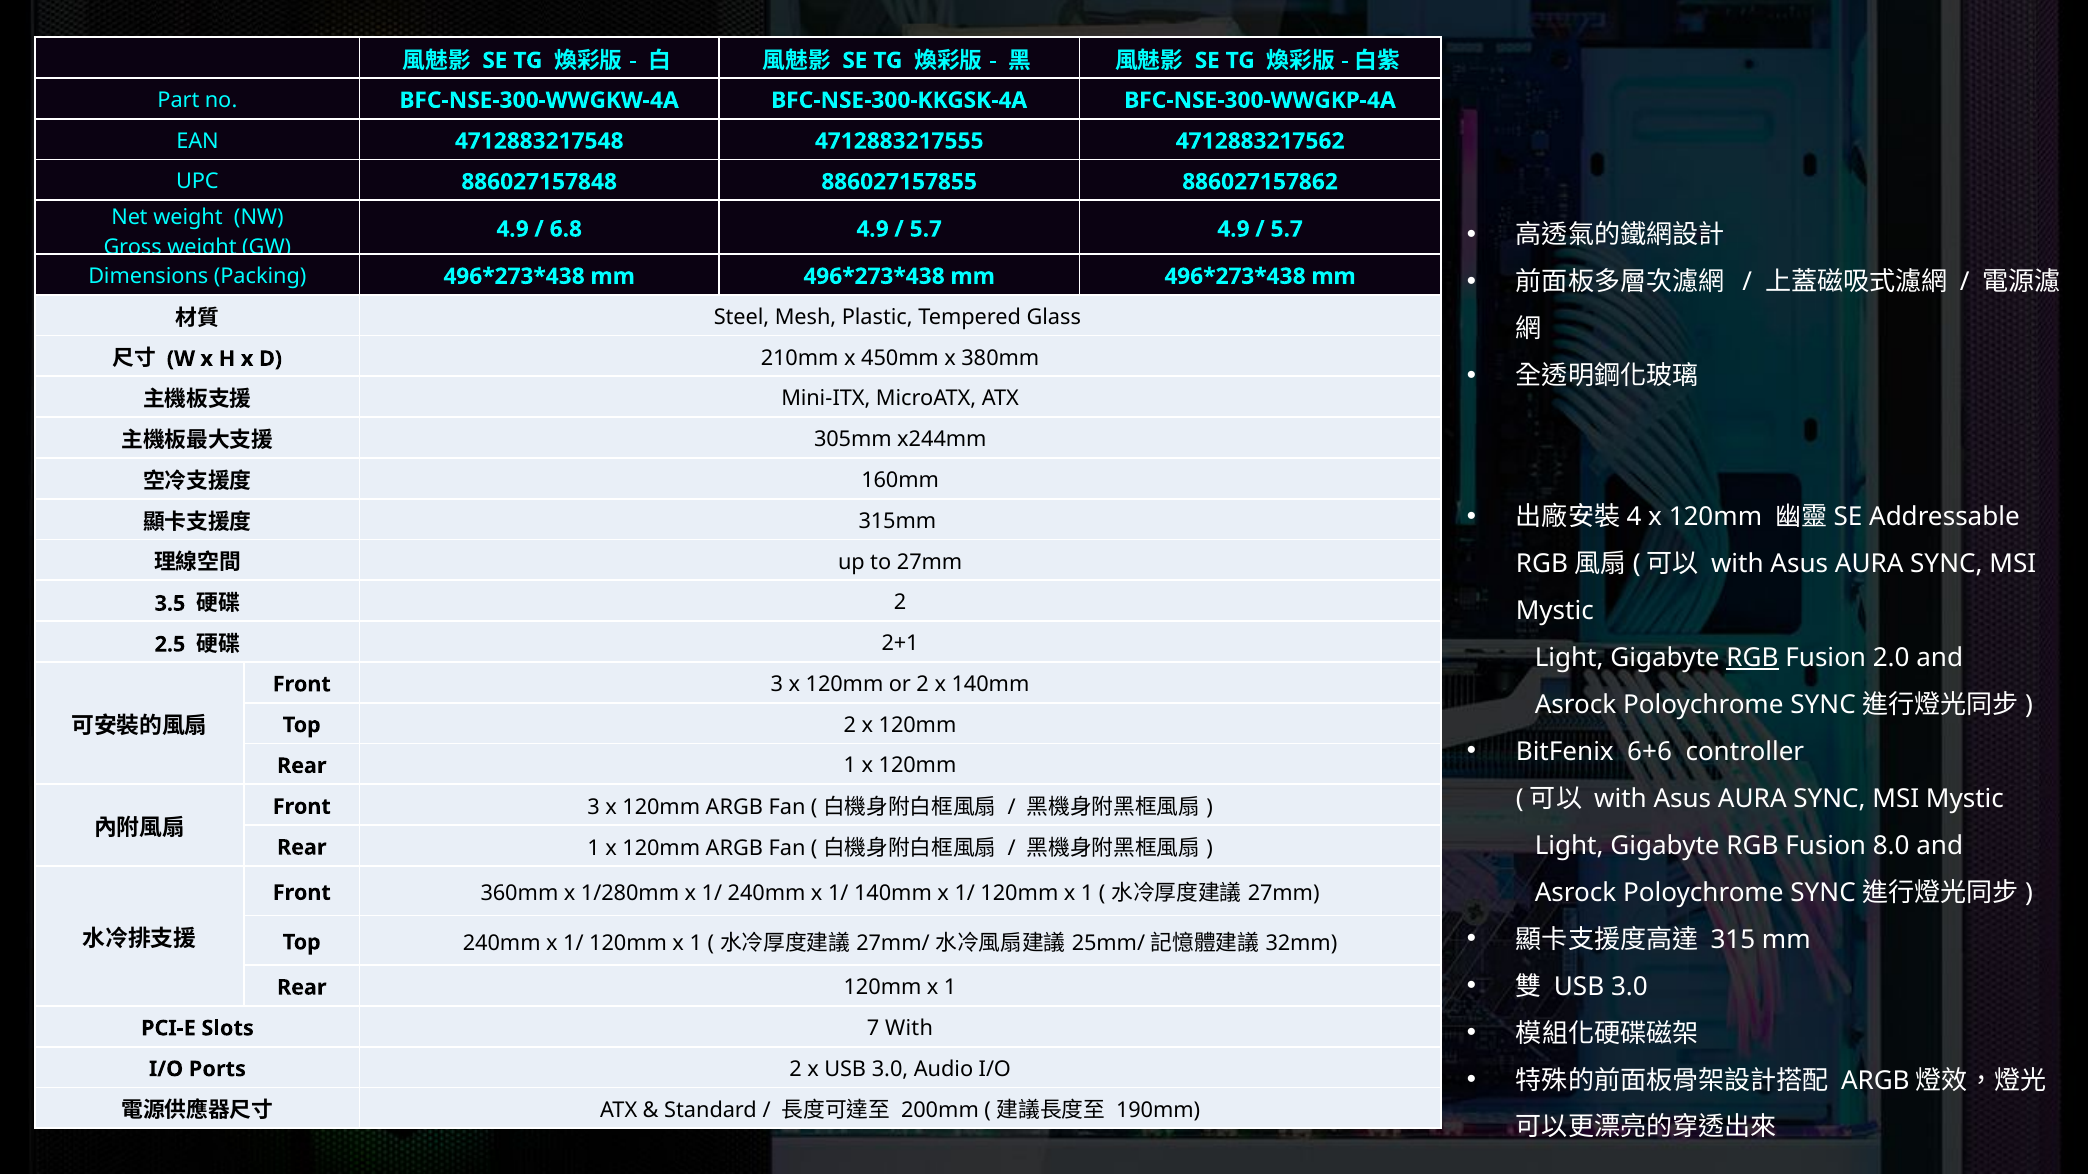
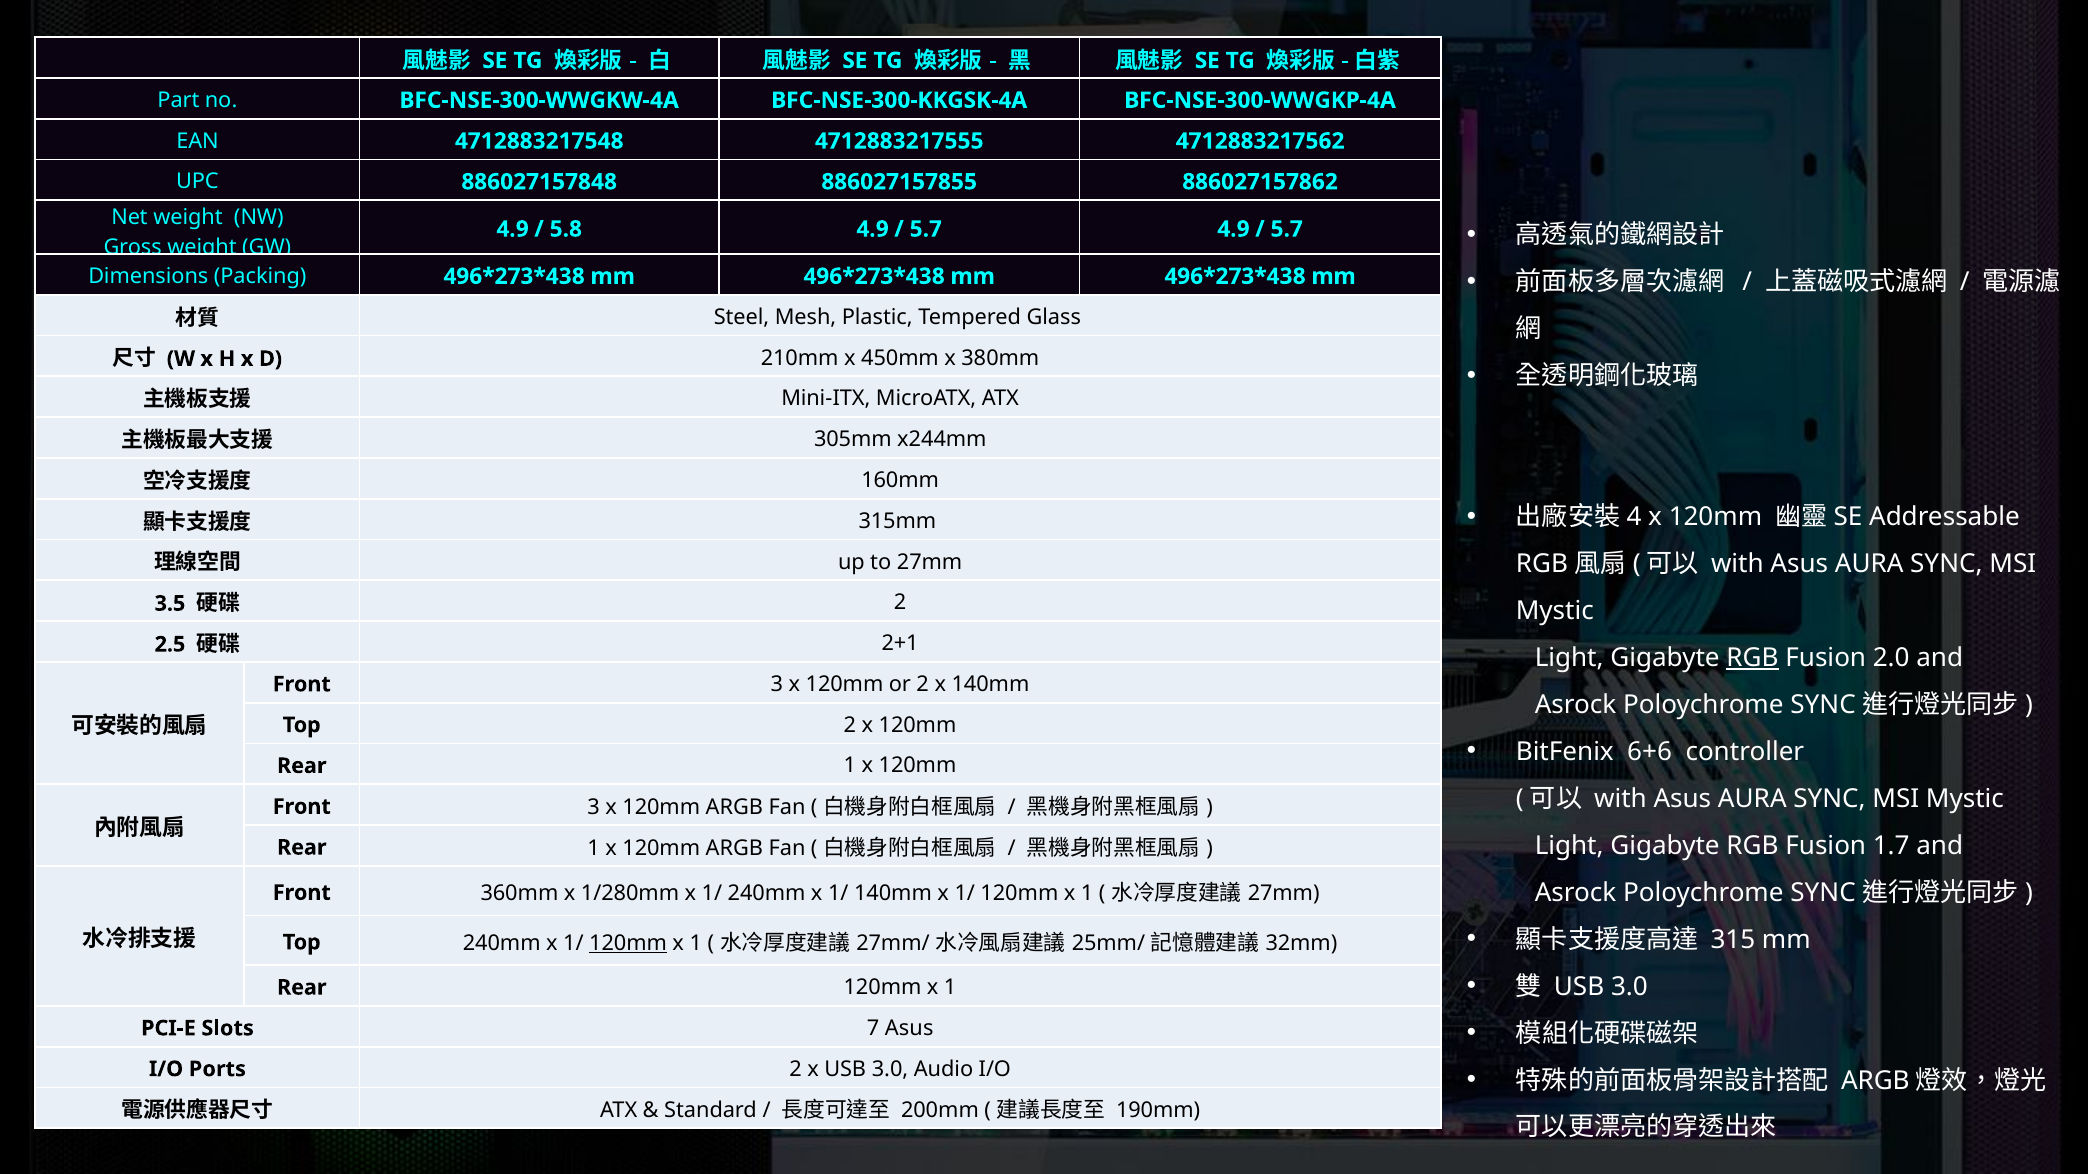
6.8: 6.8 -> 5.8 (566, 229)
8.0: 8.0 -> 1.7 (1891, 846)
120mm underline: none -> present (628, 944)
7 With: With -> Asus (909, 1029)
